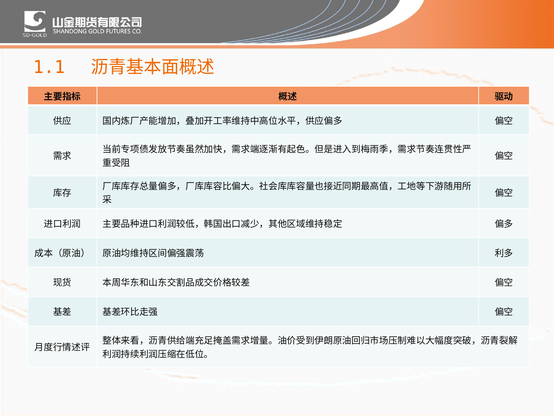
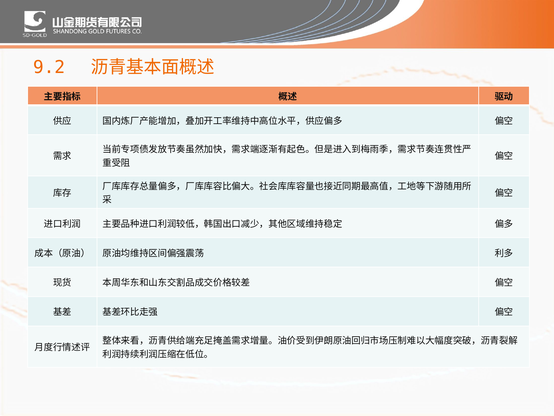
1.1: 1.1 -> 9.2 (49, 67)
